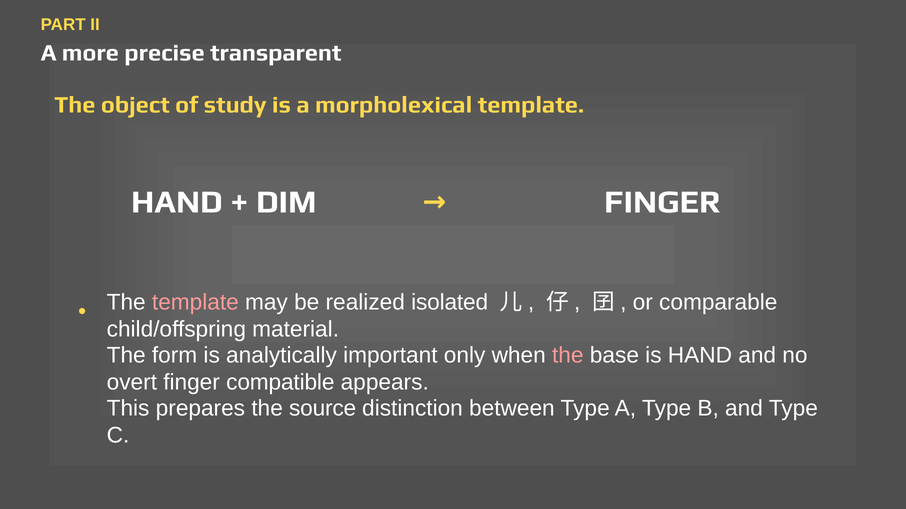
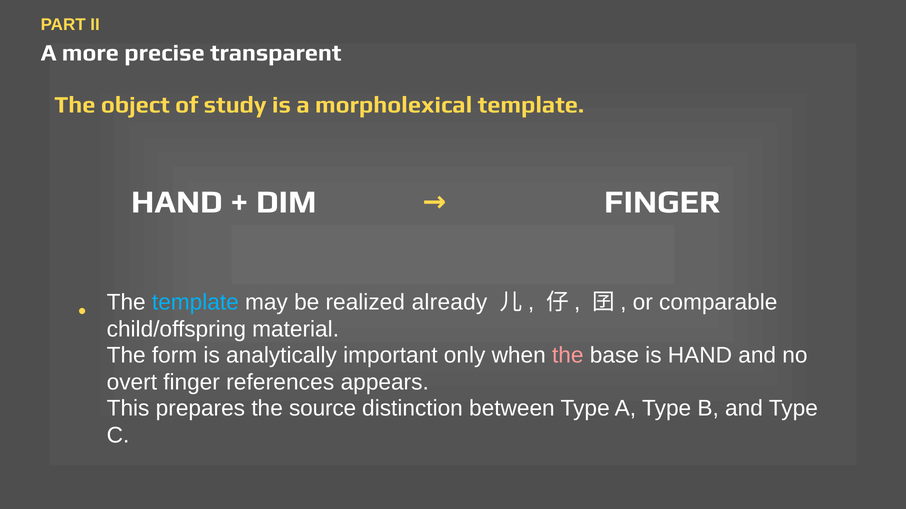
template colour: pink -> light blue (195, 303)
isolated: isolated -> already (449, 303)
compatible: compatible -> references (280, 383)
